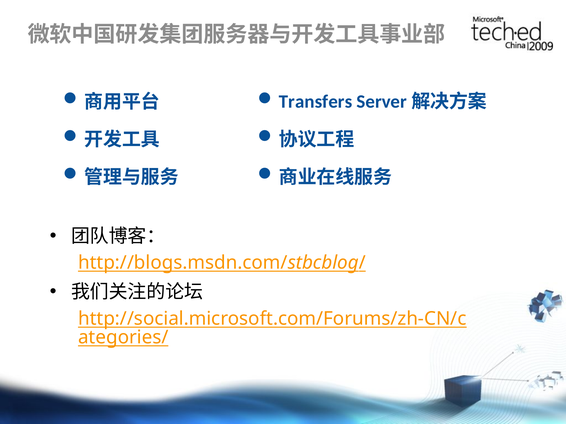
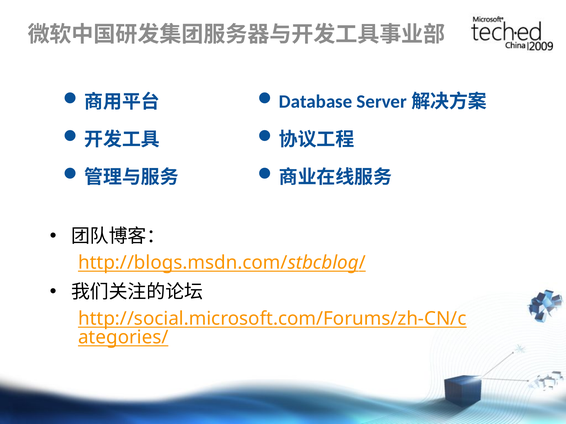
Transfers: Transfers -> Database (316, 102)
